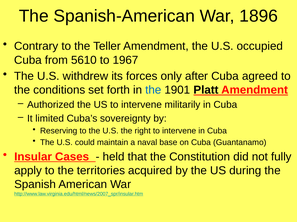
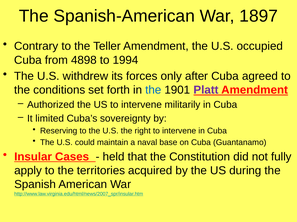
1896: 1896 -> 1897 (259, 16)
5610: 5610 -> 4898 (84, 60)
1967: 1967 -> 1994 (126, 60)
Platt colour: black -> purple (206, 90)
